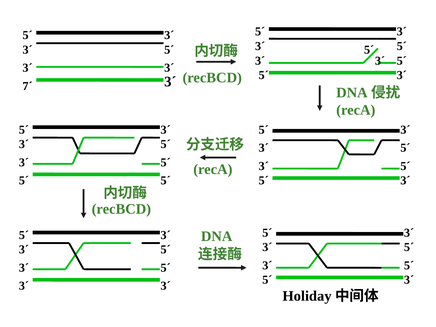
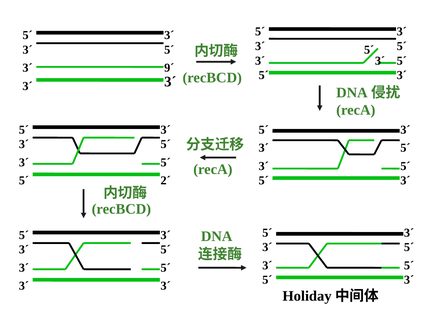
3´: 3´ -> 9´ (169, 68)
7´: 7´ -> 3´ (28, 86)
5´: 5´ -> 2´ (166, 181)
